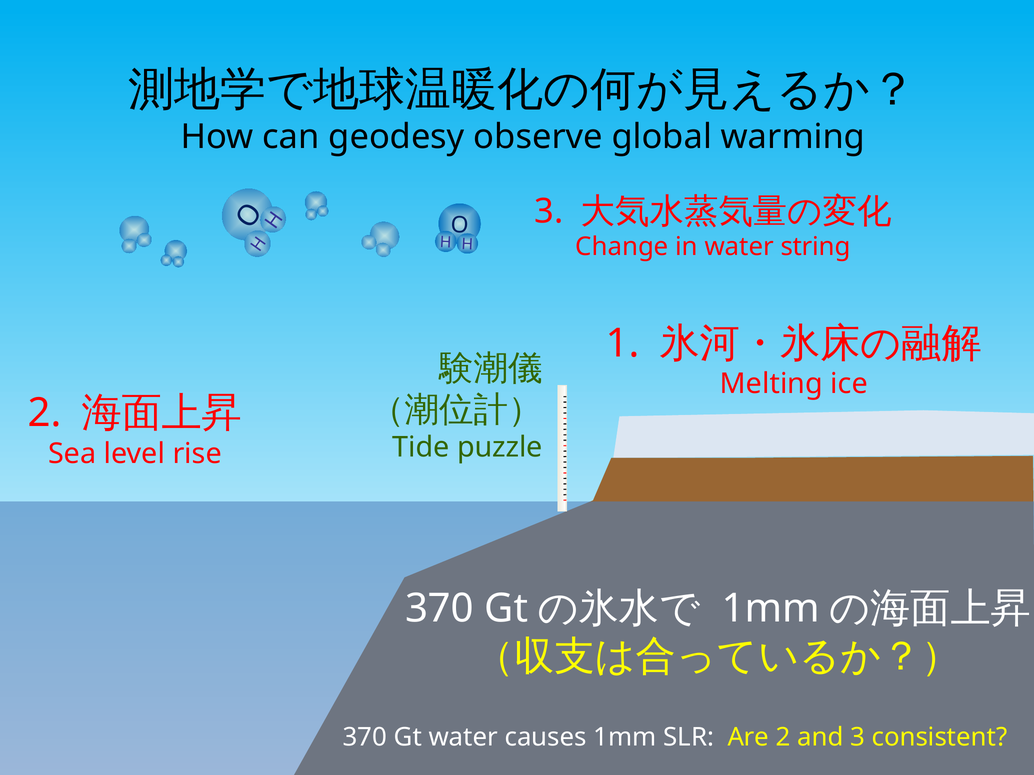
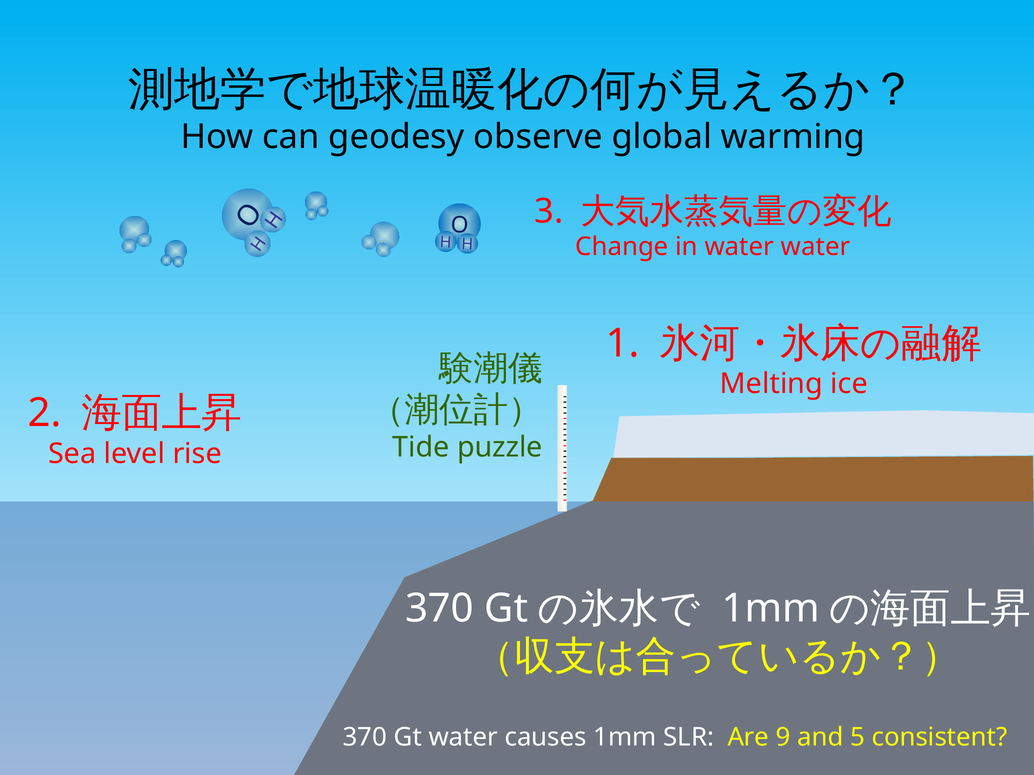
water string: string -> water (815, 247)
Are 2: 2 -> 9 (783, 738)
and 3: 3 -> 5 (857, 738)
